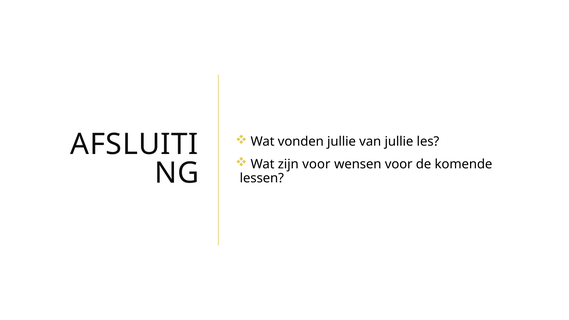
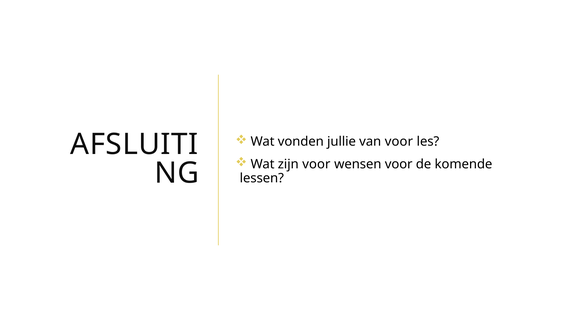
van jullie: jullie -> voor (399, 142)
